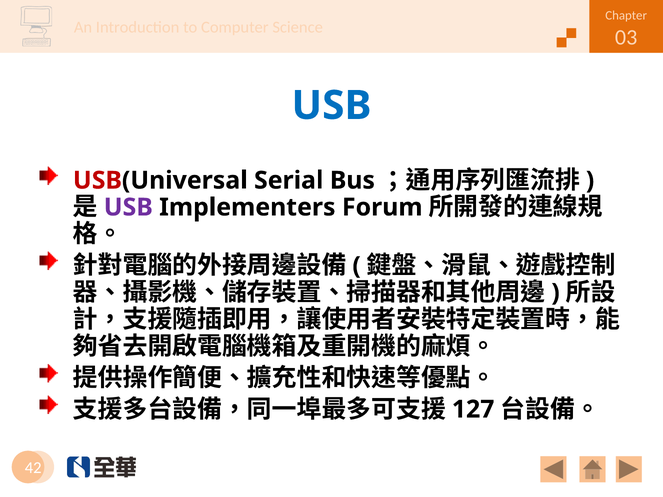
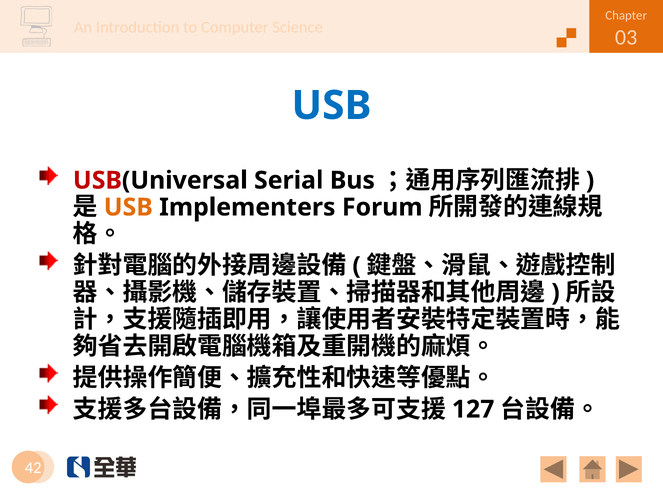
USB colour: purple -> orange (128, 207)
